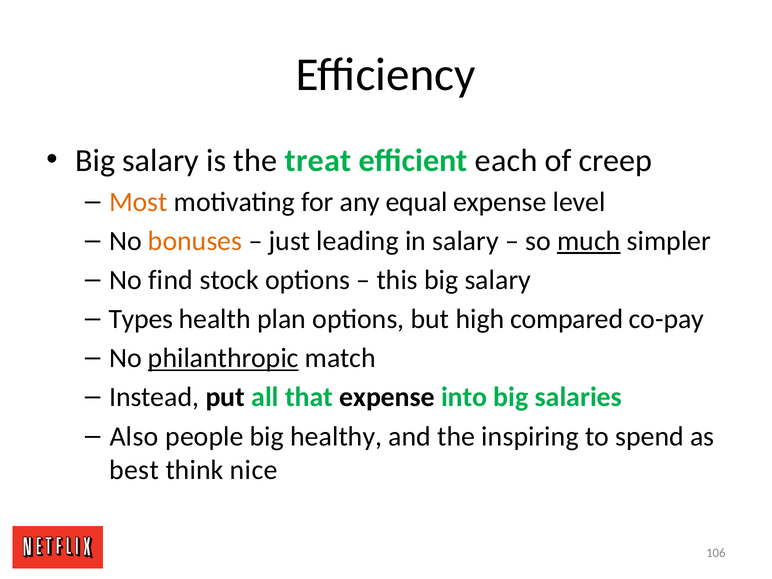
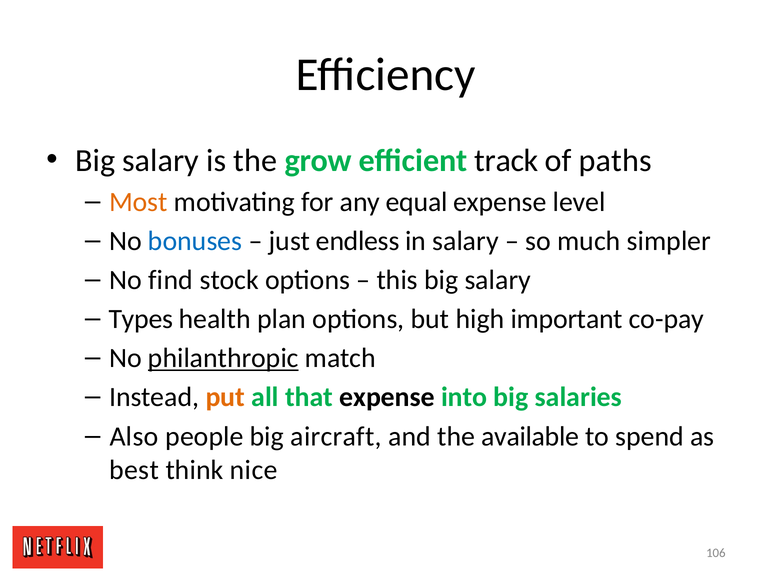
treat: treat -> grow (318, 161)
each: each -> track (506, 161)
creep: creep -> paths (615, 161)
bonuses colour: orange -> blue (195, 241)
leading: leading -> endless (358, 241)
much underline: present -> none (589, 241)
compared: compared -> important (567, 319)
put colour: black -> orange (225, 397)
healthy: healthy -> aircraft (336, 436)
inspiring: inspiring -> available (530, 436)
